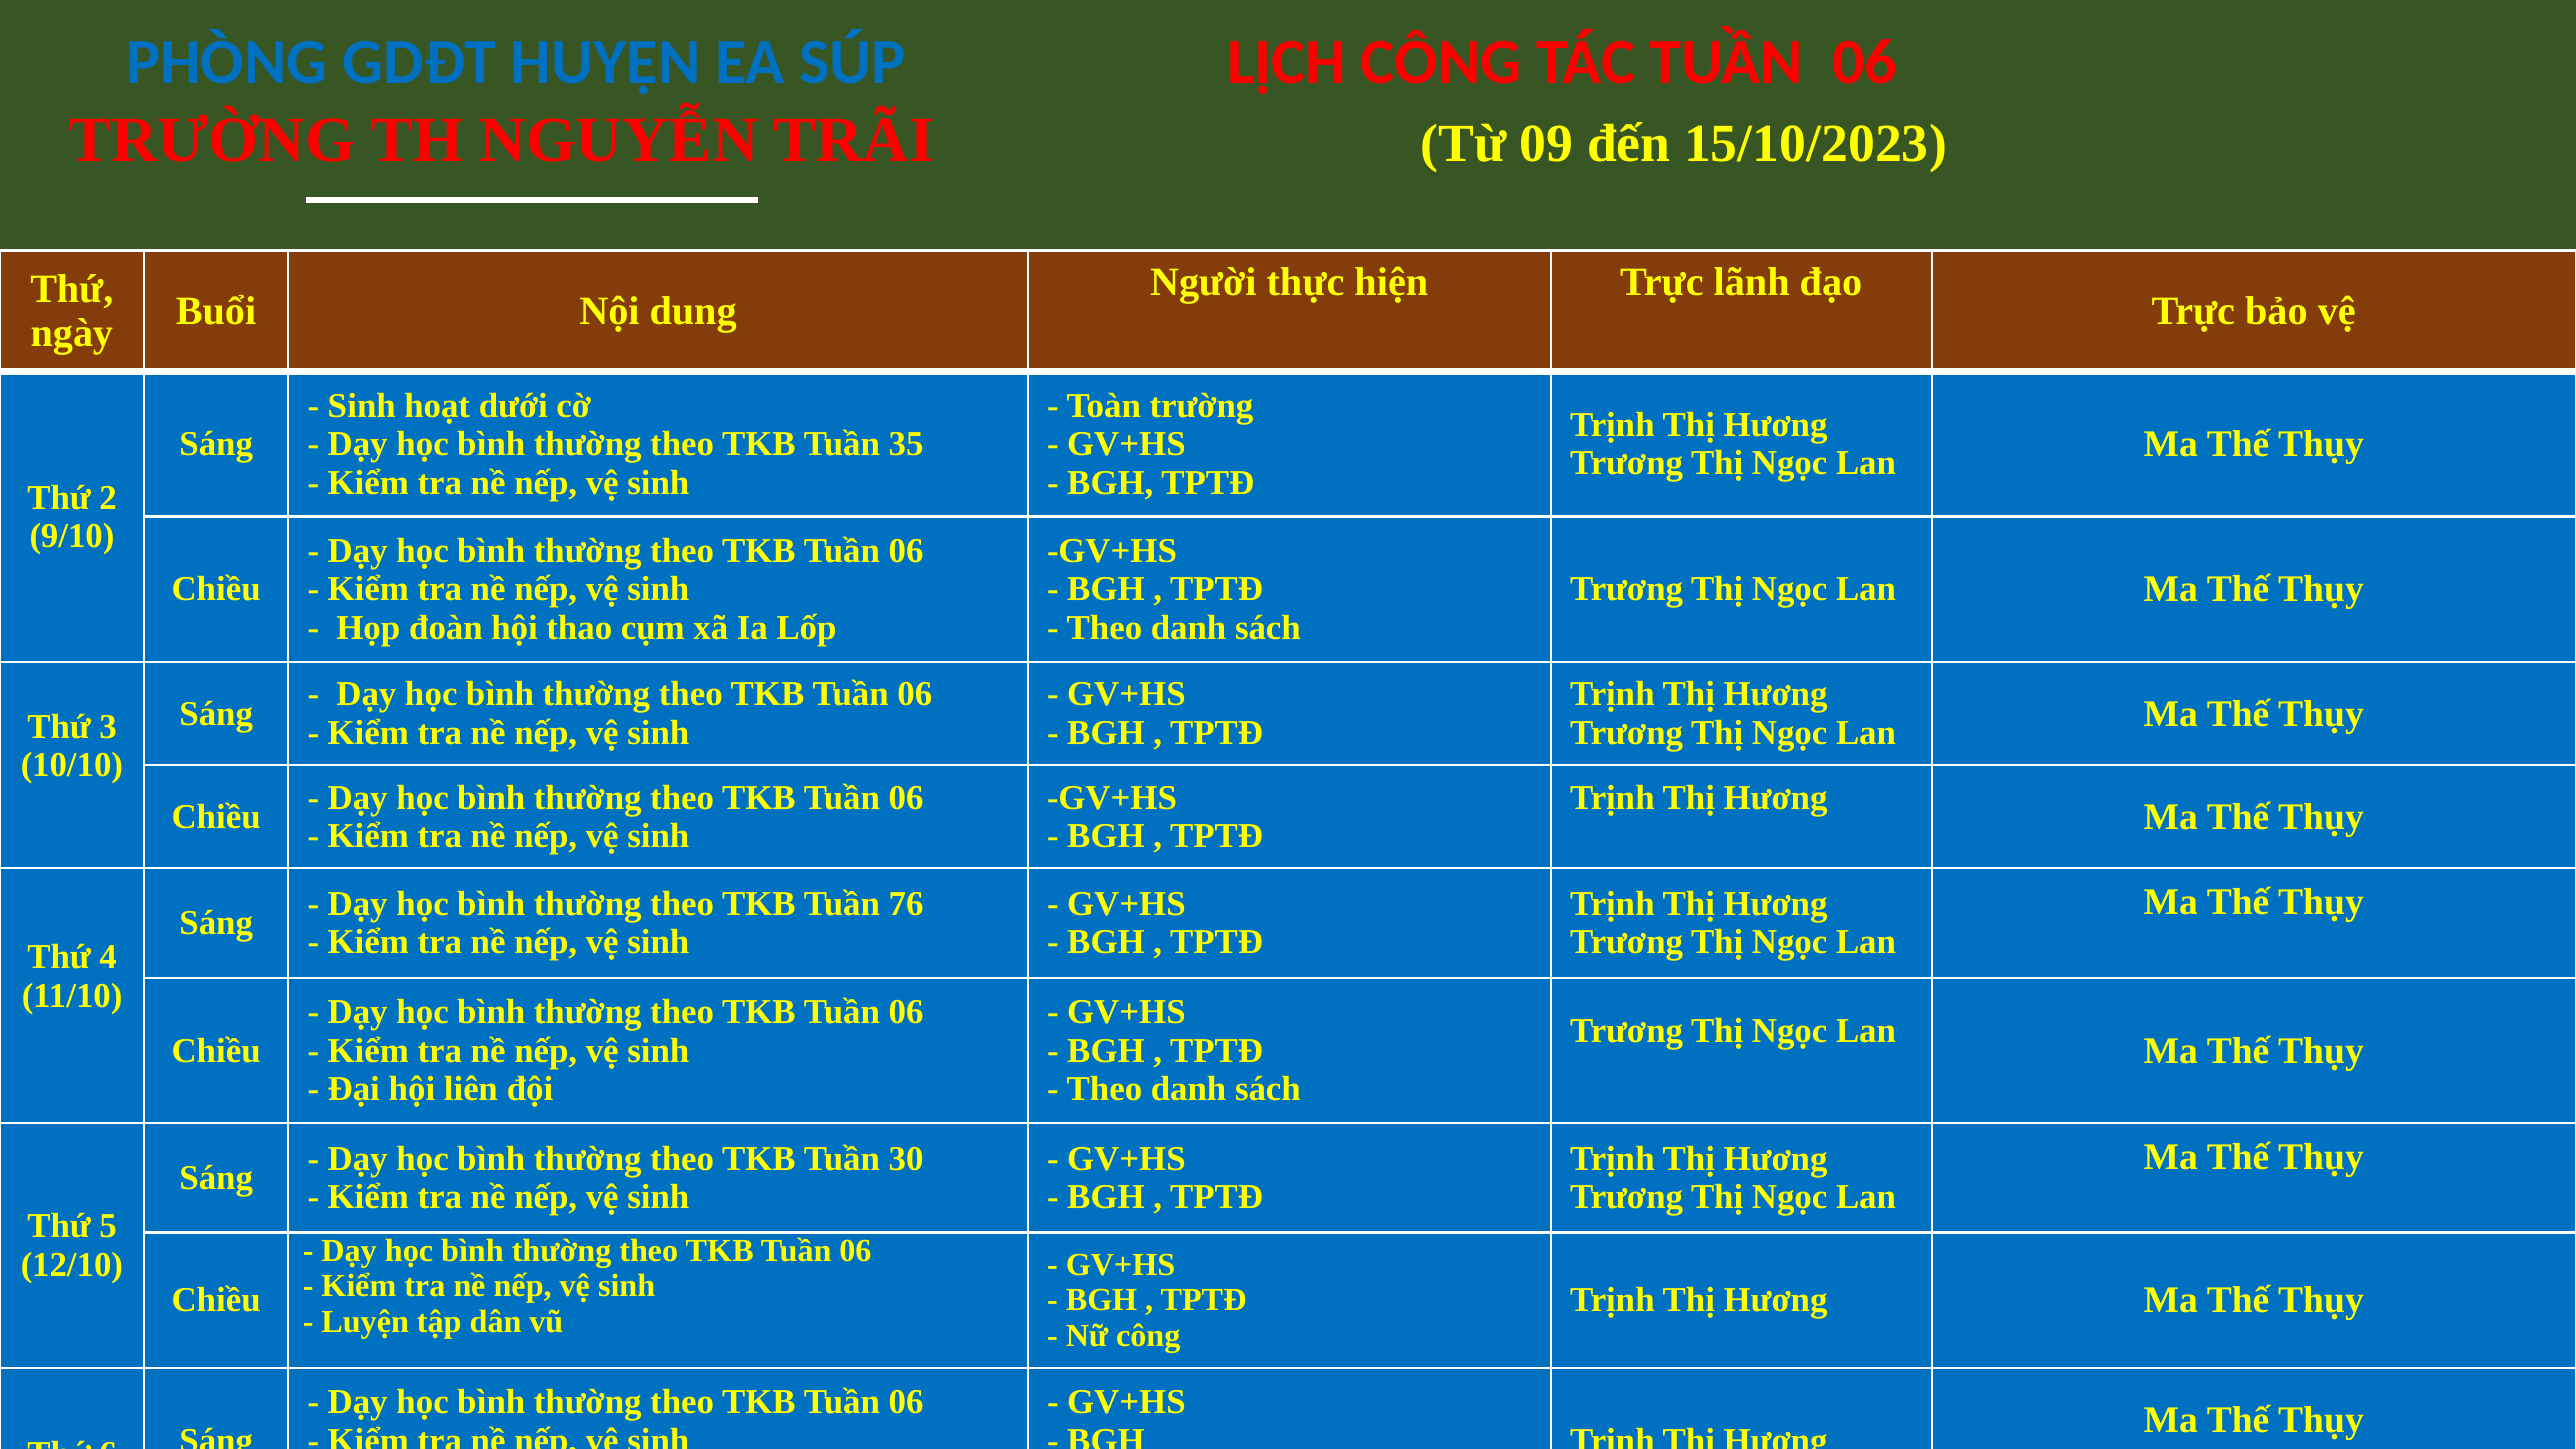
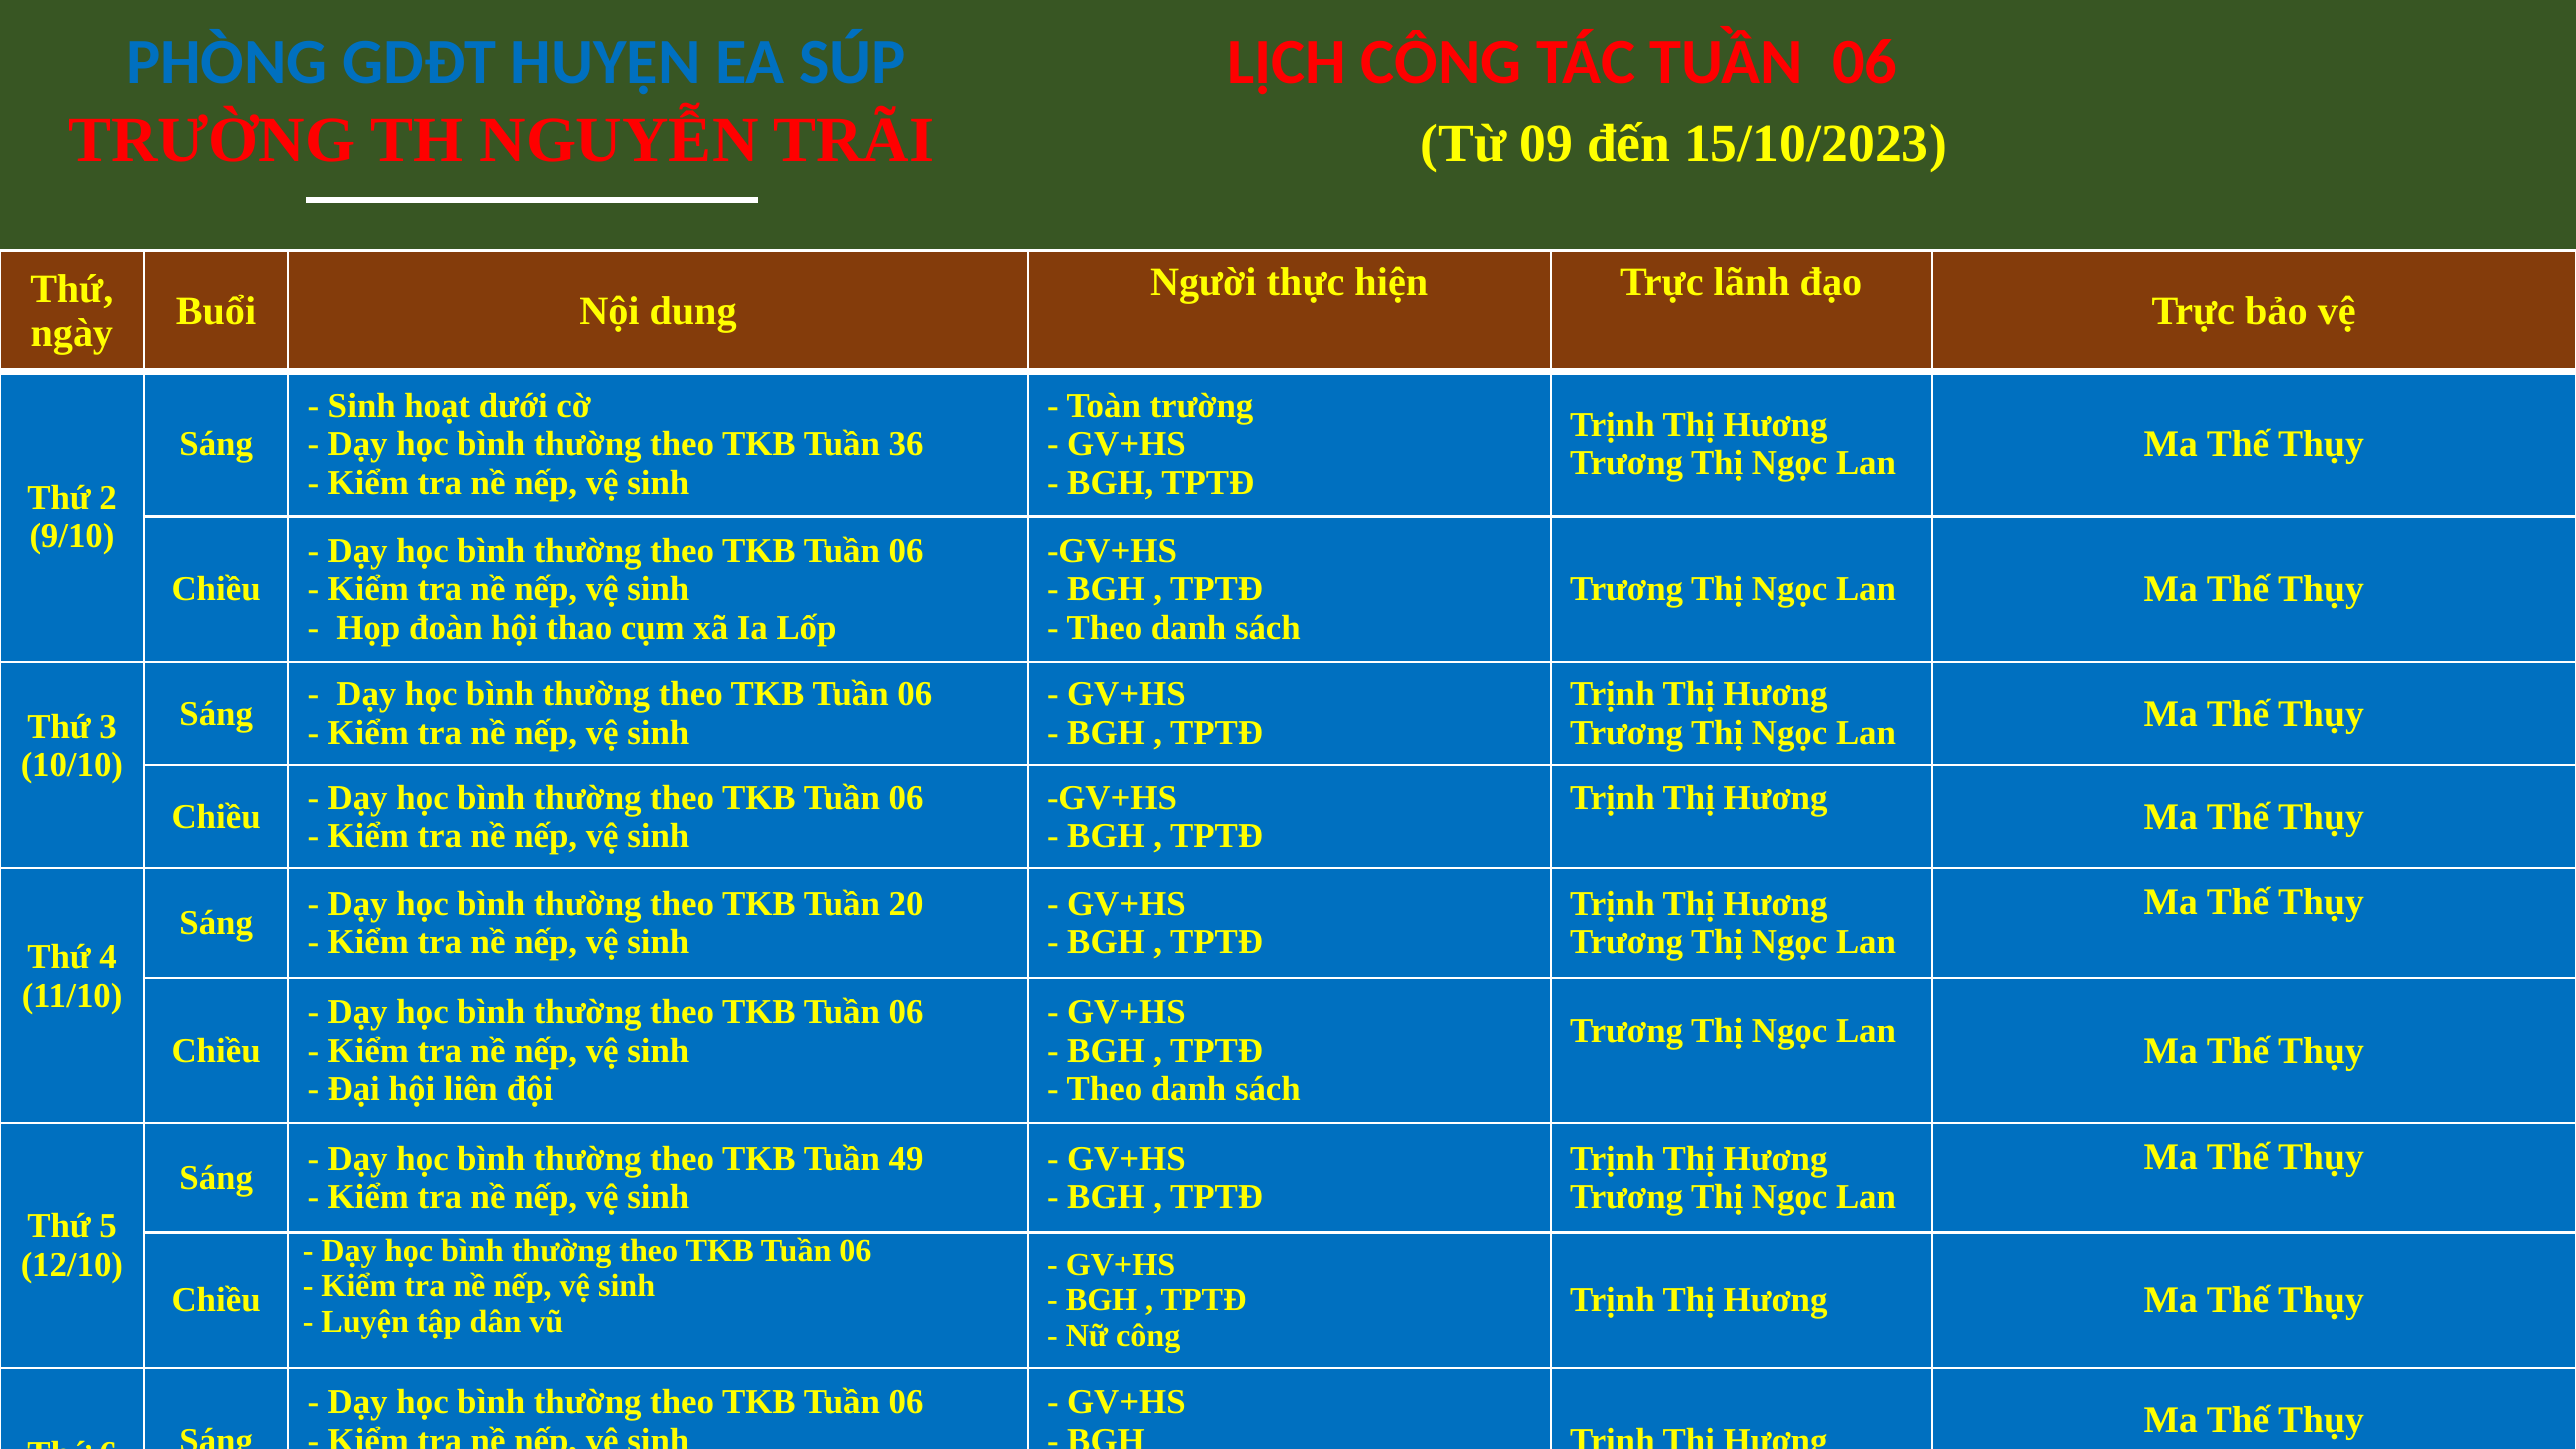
35: 35 -> 36 (906, 444)
76: 76 -> 20 (906, 904)
30: 30 -> 49 (906, 1159)
